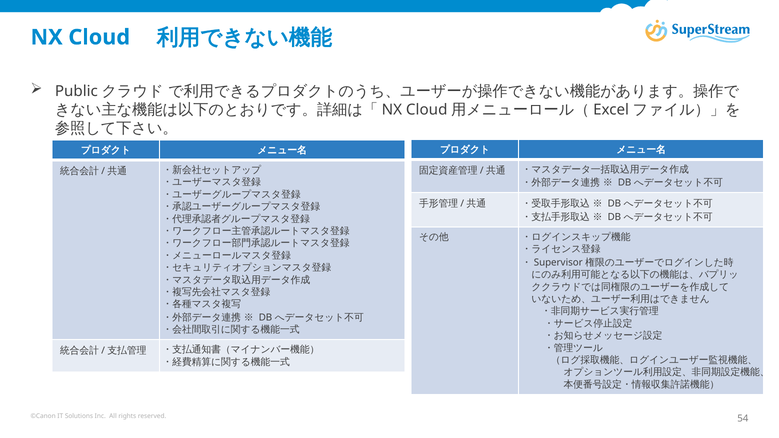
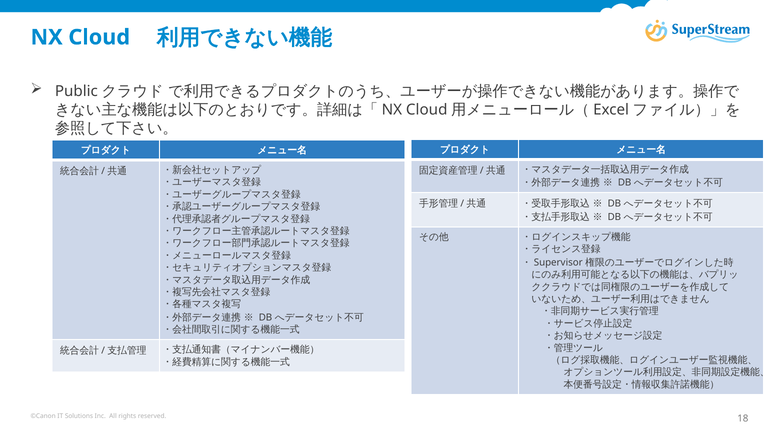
54: 54 -> 18 (743, 419)
